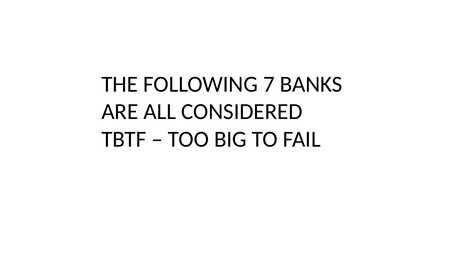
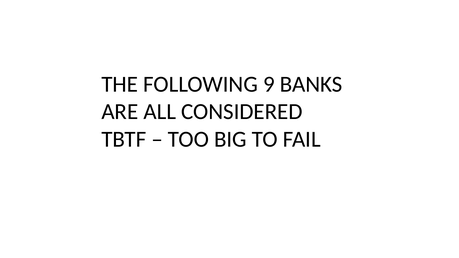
7: 7 -> 9 (269, 84)
